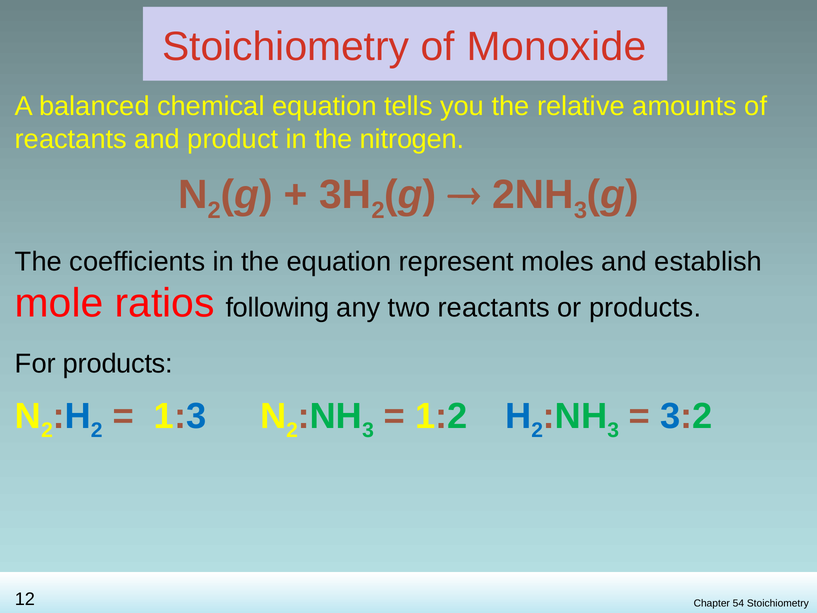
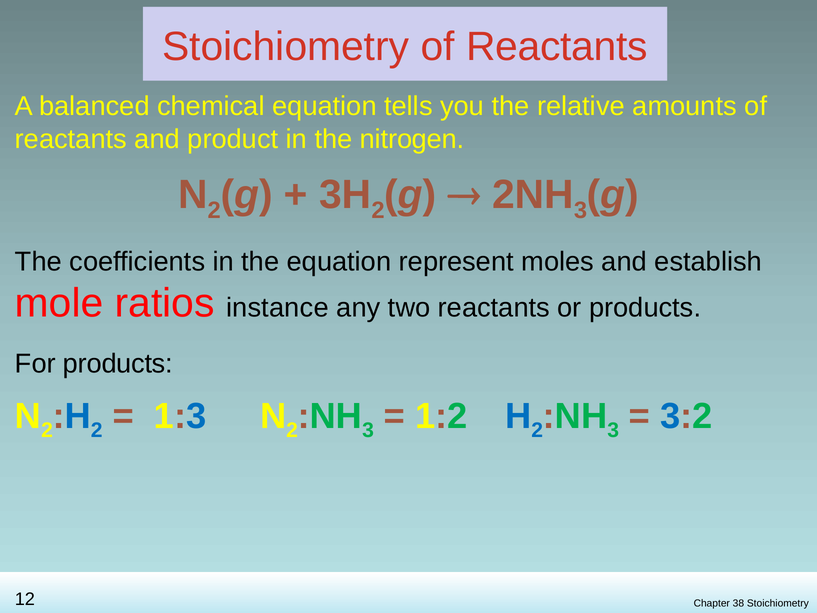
Stoichiometry of Monoxide: Monoxide -> Reactants (557, 47)
following: following -> instance (277, 308)
54: 54 -> 38 (738, 603)
